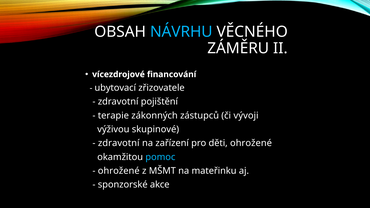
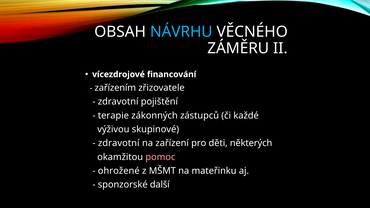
ubytovací: ubytovací -> zařízením (115, 88)
vývoji: vývoji -> každé (246, 116)
děti ohrožené: ohrožené -> některých (251, 143)
pomoc colour: light blue -> pink (160, 157)
akce: akce -> další (160, 185)
